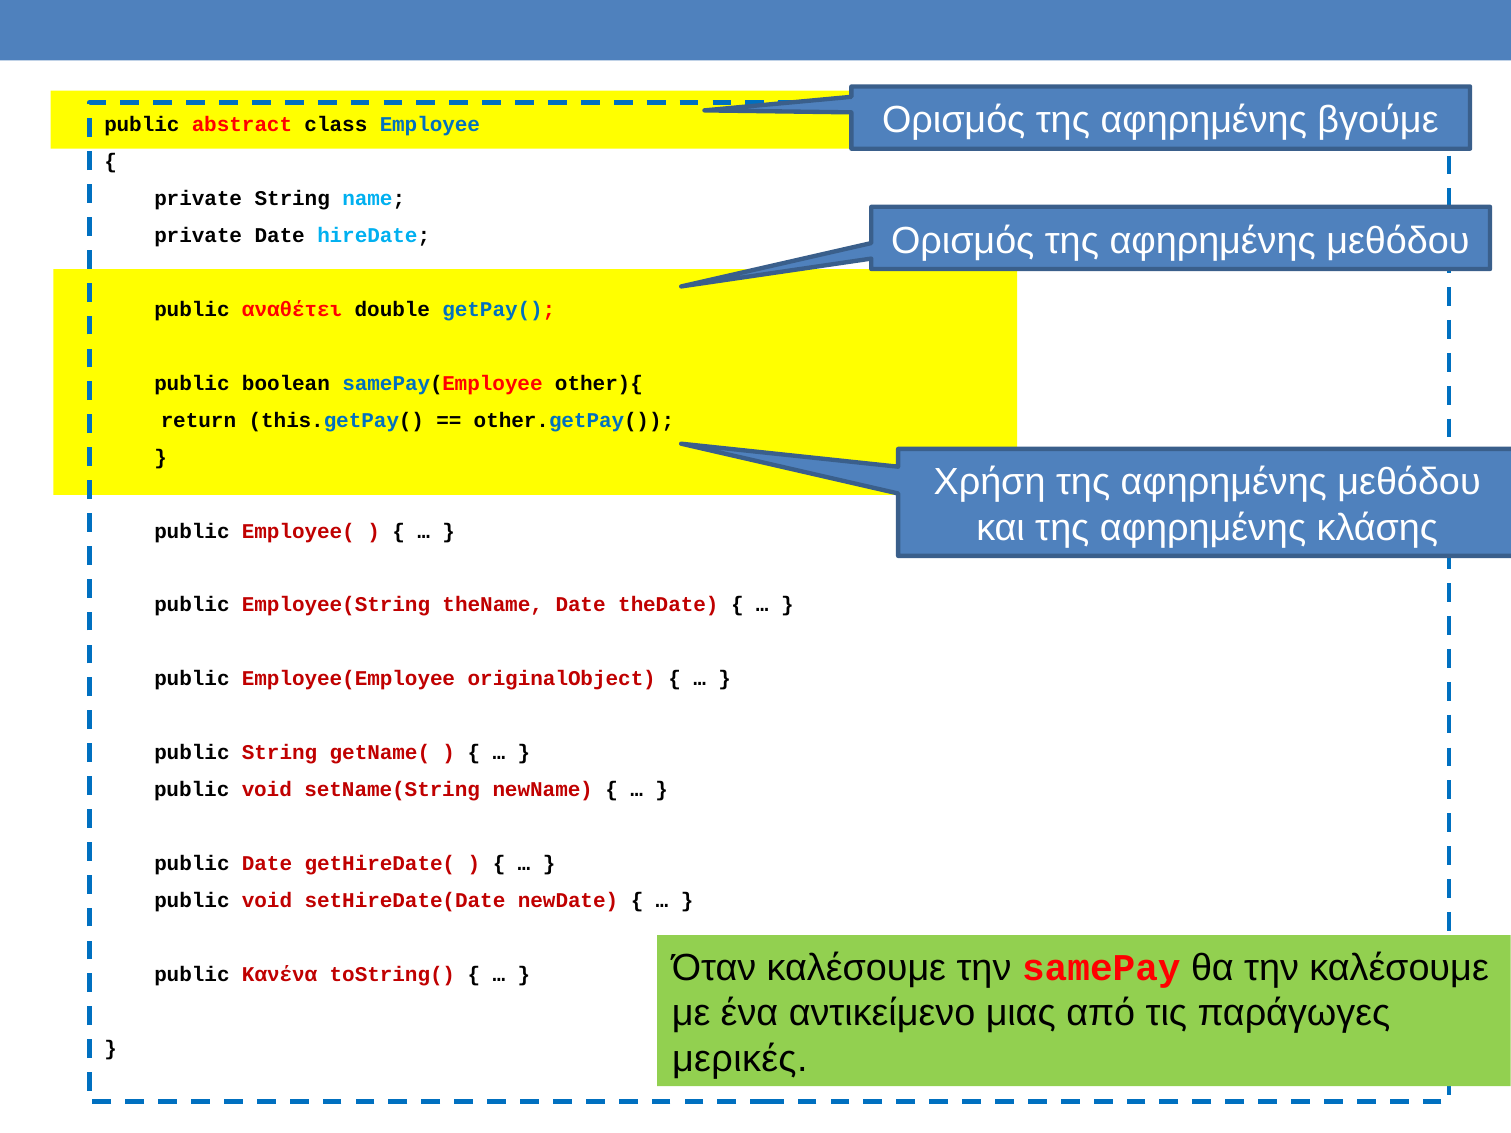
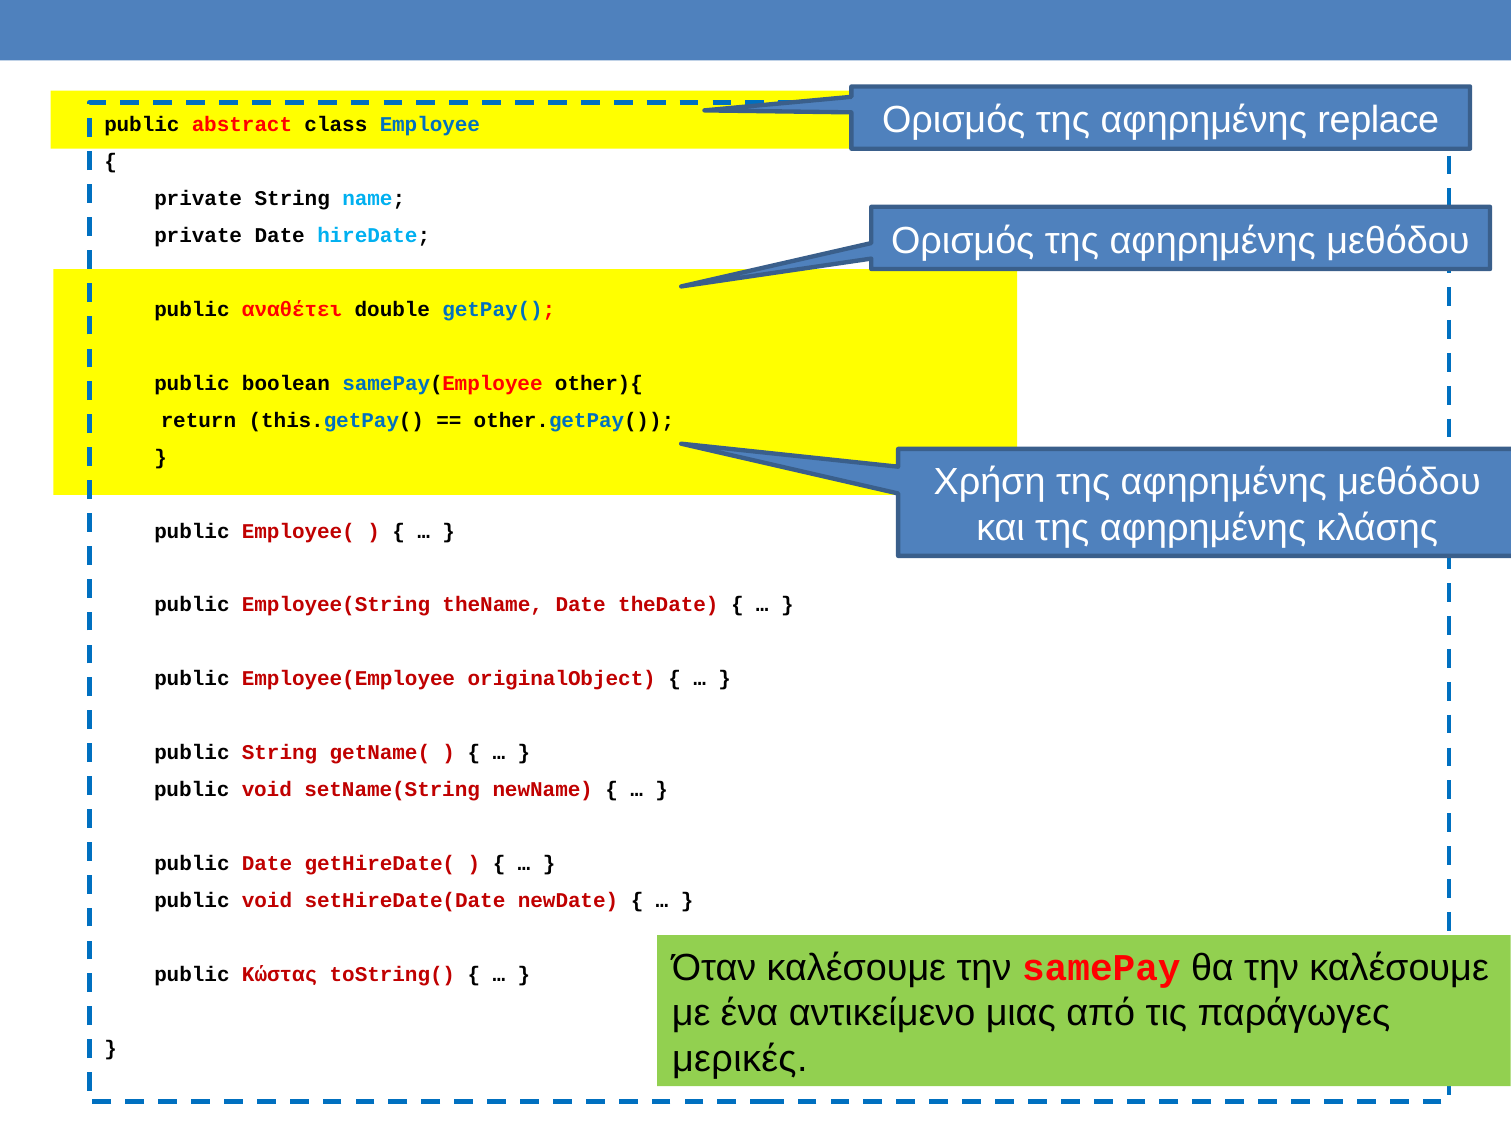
βγούμε: βγούμε -> replace (1378, 120)
Κανένα: Κανένα -> Κώστας (280, 975)
